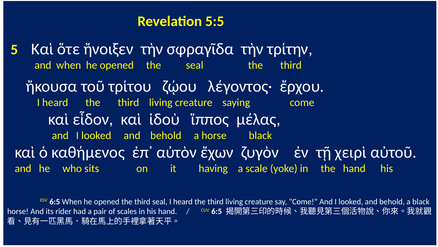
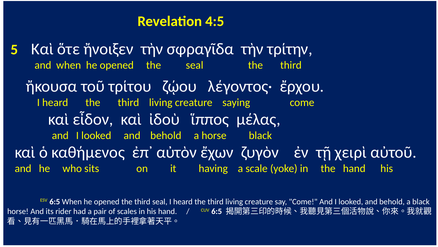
5:5: 5:5 -> 4:5 (215, 21)
